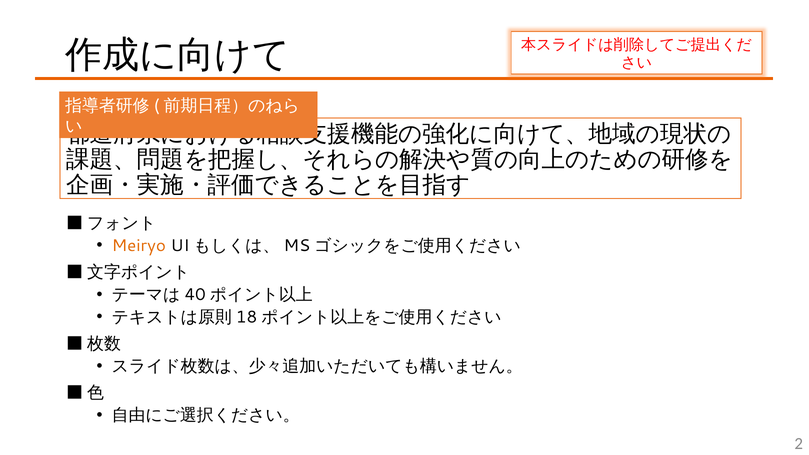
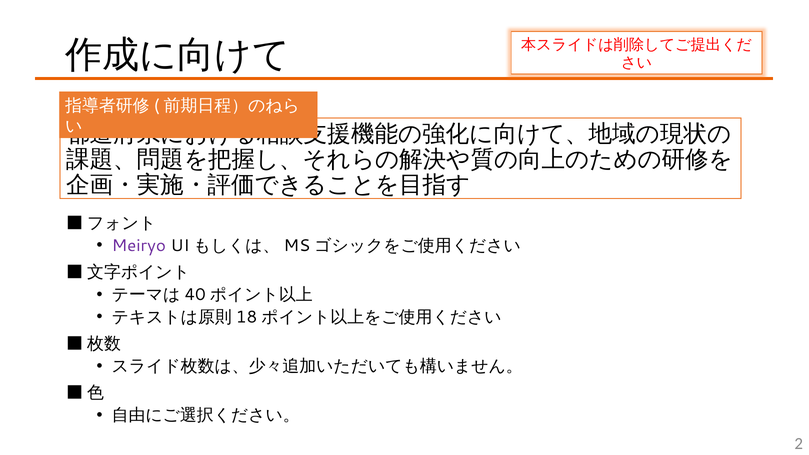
Meiryo colour: orange -> purple (139, 246)
